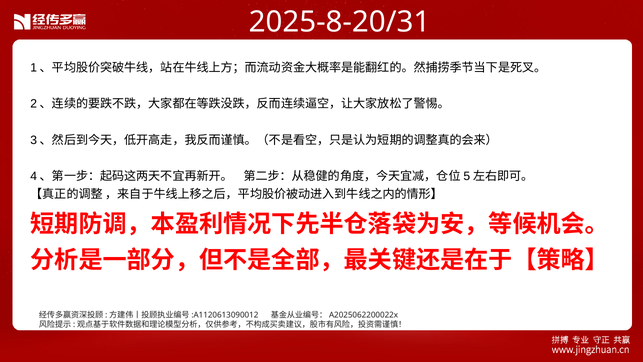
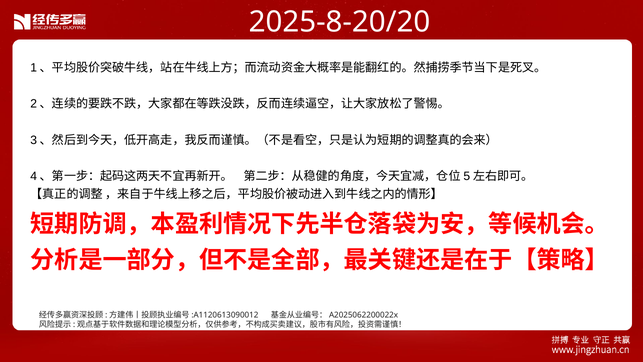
2025-8-20/31: 2025-8-20/31 -> 2025-8-20/20 (340, 22)
